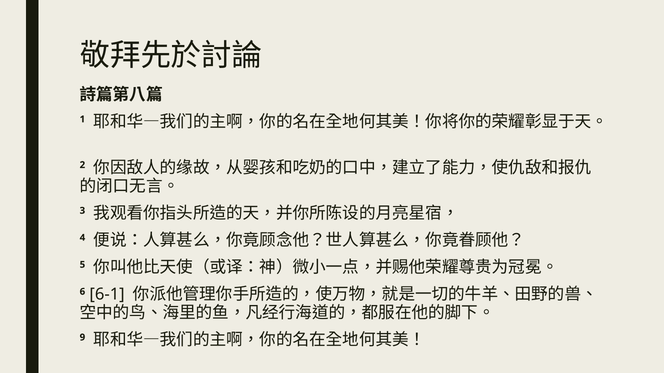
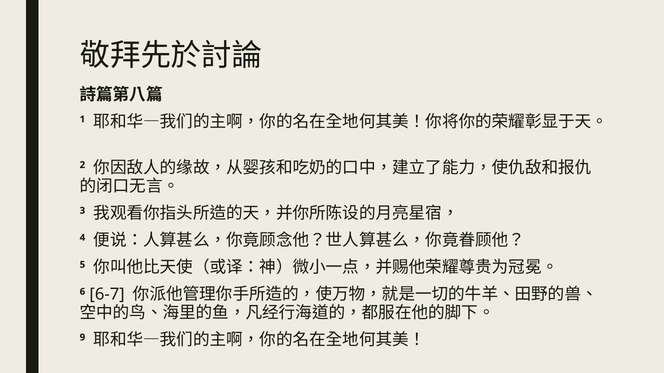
6-1: 6-1 -> 6-7 (107, 295)
